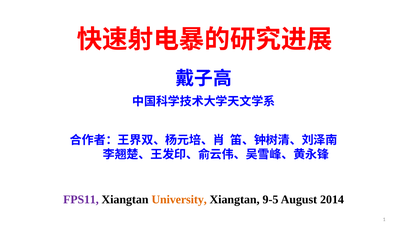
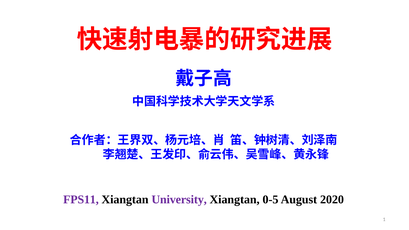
University colour: orange -> purple (179, 200)
9-5: 9-5 -> 0-5 (271, 200)
2014: 2014 -> 2020 (332, 200)
